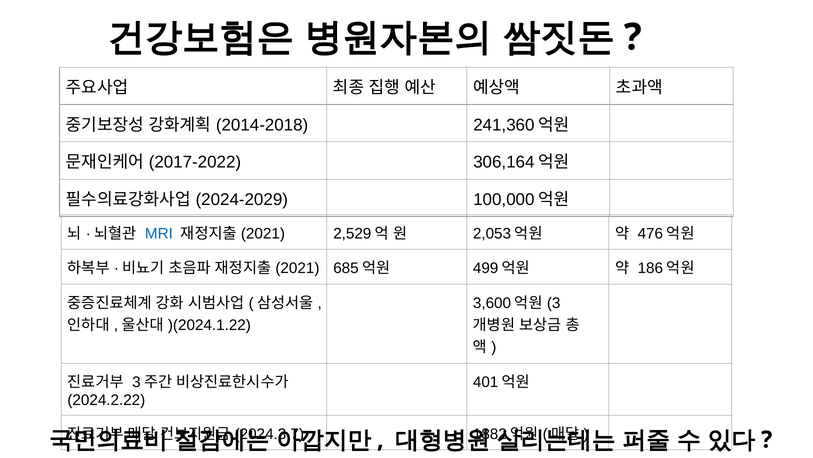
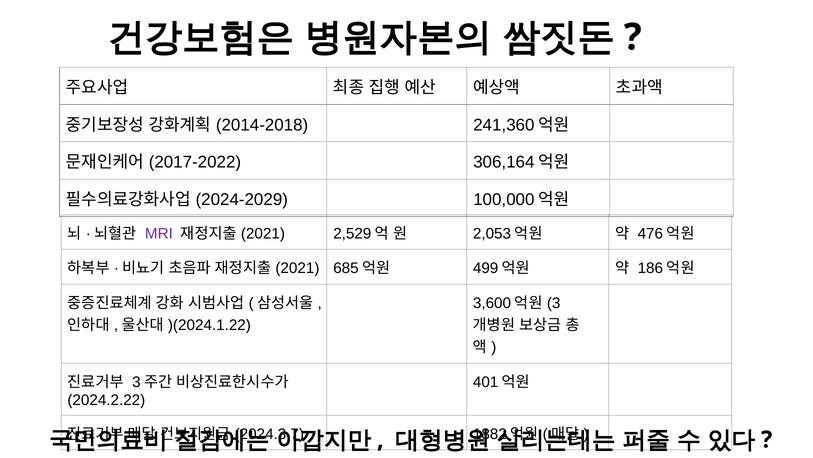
MRI colour: blue -> purple (159, 233)
